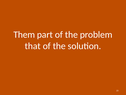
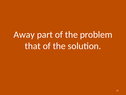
Them: Them -> Away (24, 34)
